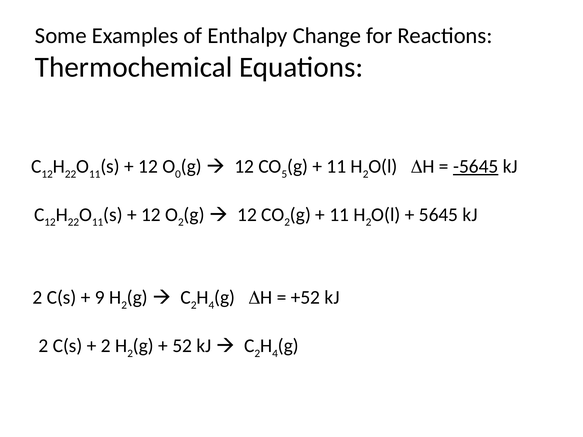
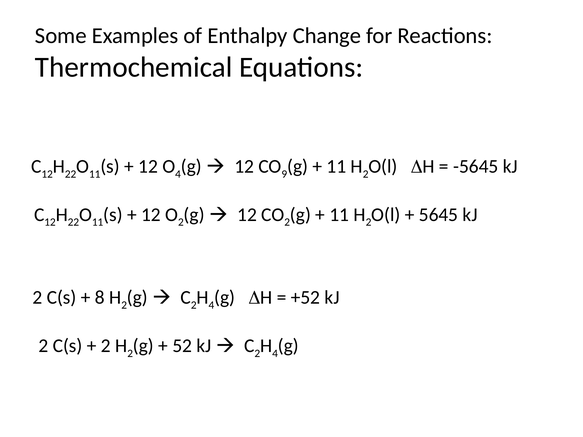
0: 0 -> 4 (178, 174)
5: 5 -> 9 (284, 174)
-5645 underline: present -> none (476, 166)
9: 9 -> 8 (100, 298)
